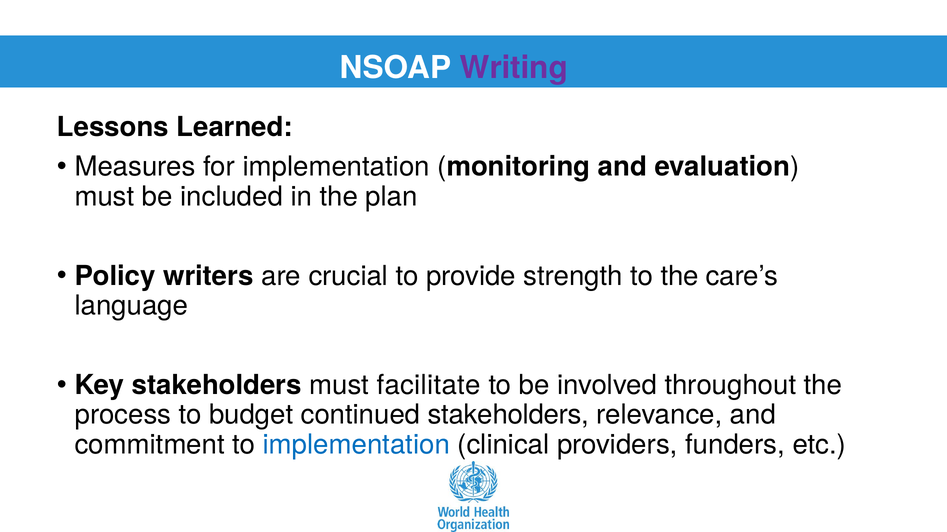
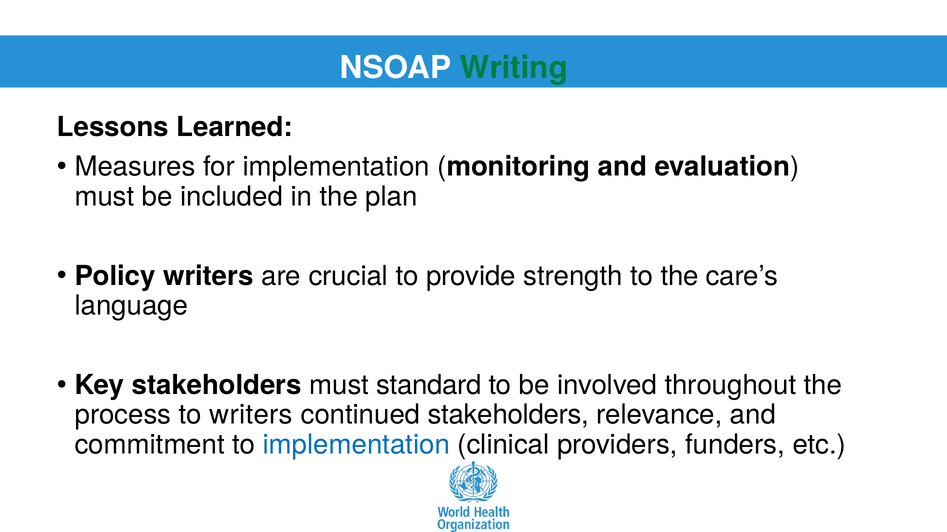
Writing colour: purple -> green (514, 68)
facilitate: facilitate -> standard (429, 386)
to budget: budget -> writers (251, 415)
